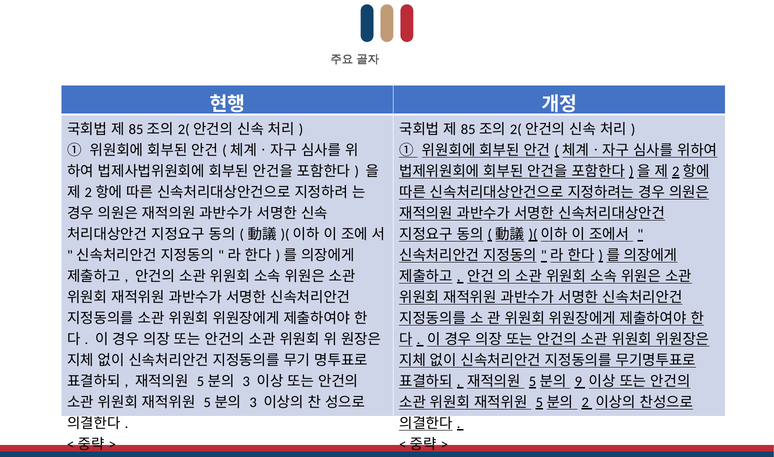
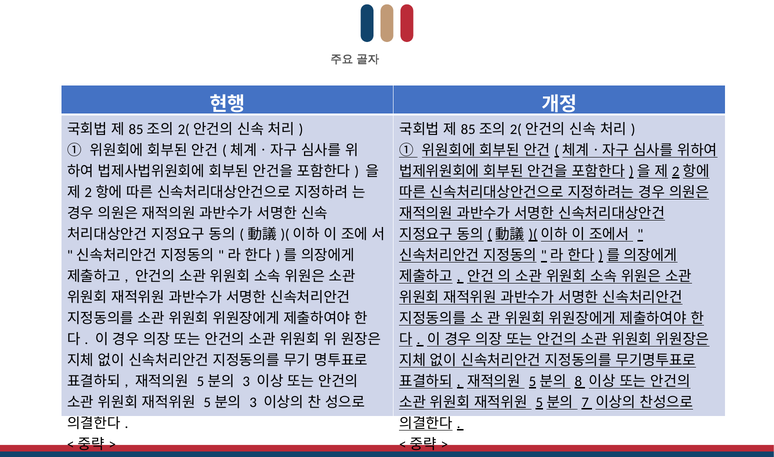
9: 9 -> 8 (578, 381)
2: 2 -> 7 (585, 402)
